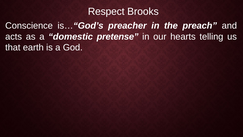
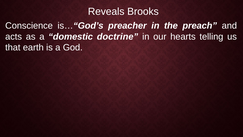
Respect: Respect -> Reveals (106, 11)
pretense: pretense -> doctrine (118, 37)
